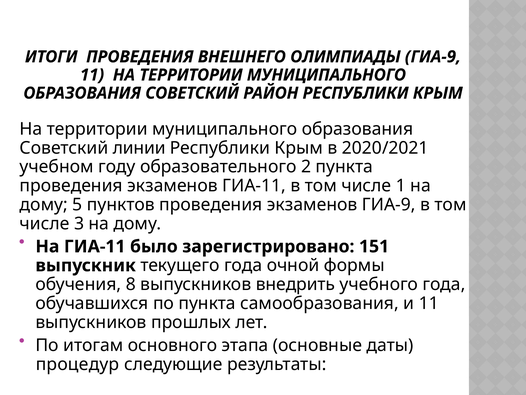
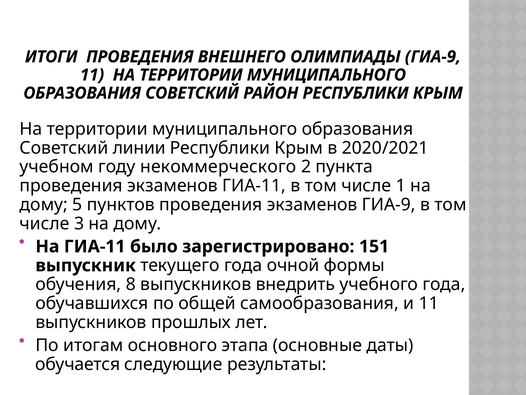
образовательного: образовательного -> некоммерческого (218, 167)
по пункта: пункта -> общей (207, 303)
процедур: процедур -> обучается (78, 364)
